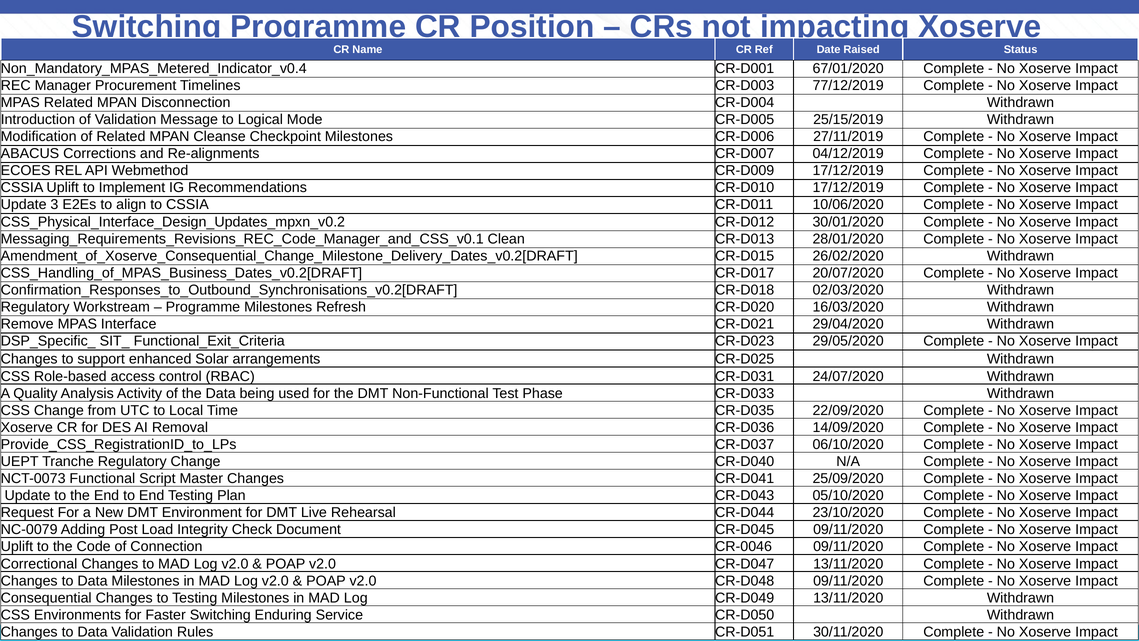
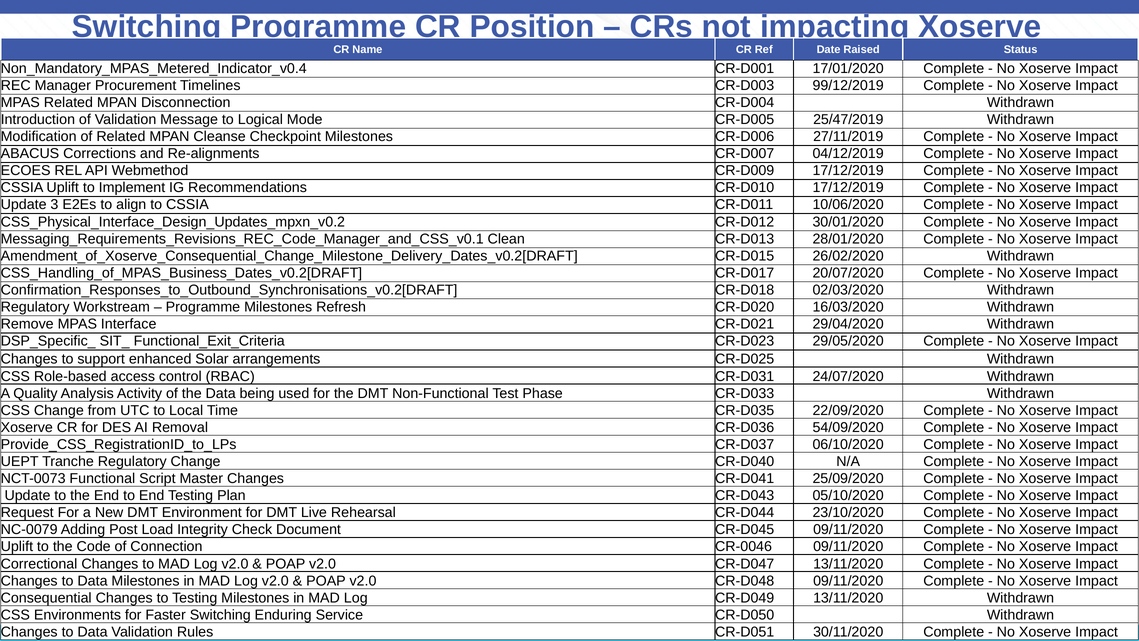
67/01/2020: 67/01/2020 -> 17/01/2020 (848, 68)
77/12/2019: 77/12/2019 -> 99/12/2019 (848, 85)
25/15/2019: 25/15/2019 -> 25/47/2019 (848, 119)
14/09/2020: 14/09/2020 -> 54/09/2020 (848, 427)
